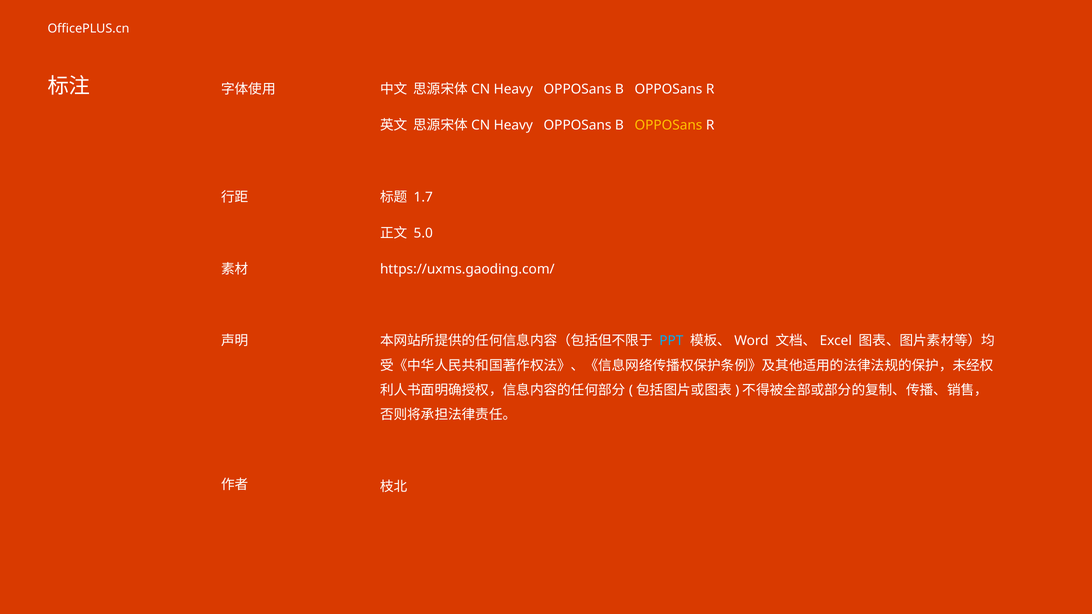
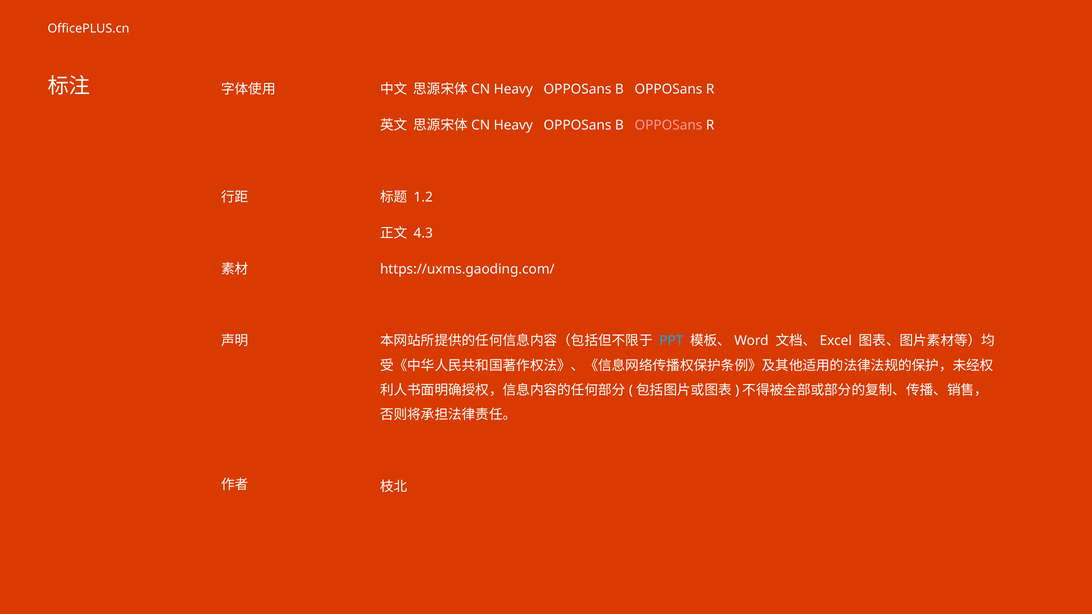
OPPOSans colour: yellow -> pink (668, 125)
1.7: 1.7 -> 1.2 (423, 197)
5.0: 5.0 -> 4.3 (423, 233)
